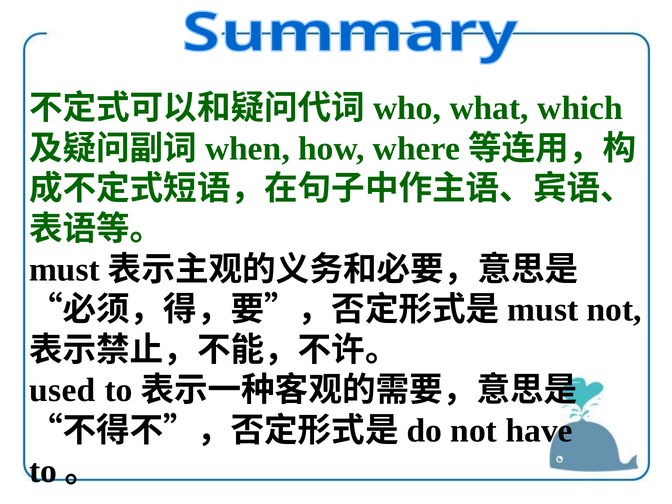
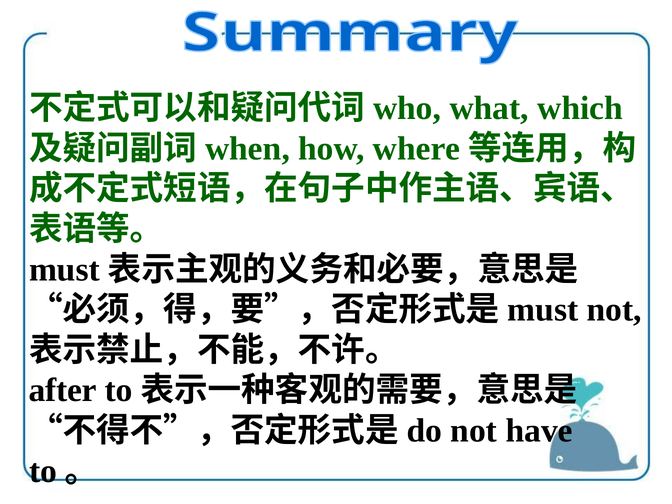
used: used -> after (63, 390)
